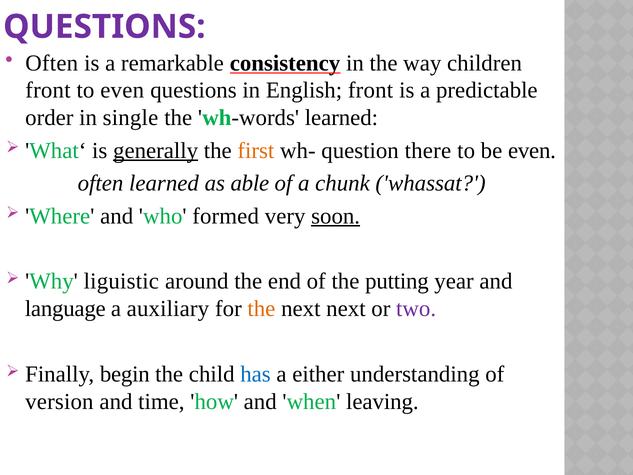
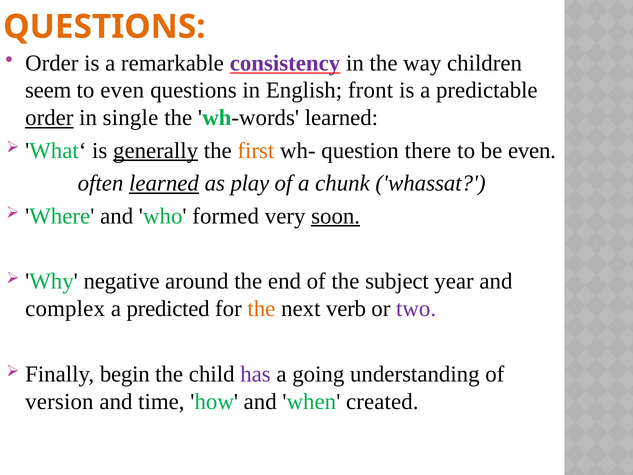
QUESTIONS colour: purple -> orange (104, 27)
Often: Often -> Order (52, 63)
consistency colour: black -> purple (285, 63)
front: front -> seem (48, 90)
order underline: none -> present (49, 118)
learned underline: none -> present (164, 183)
able: able -> play (250, 183)
liguistic: liguistic -> negative (122, 281)
putting: putting -> subject (397, 281)
language: language -> complex (65, 309)
auxiliary: auxiliary -> predicted (168, 309)
next next: next -> verb (346, 309)
has colour: blue -> purple (255, 374)
either: either -> going (318, 374)
leaving: leaving -> created (382, 401)
